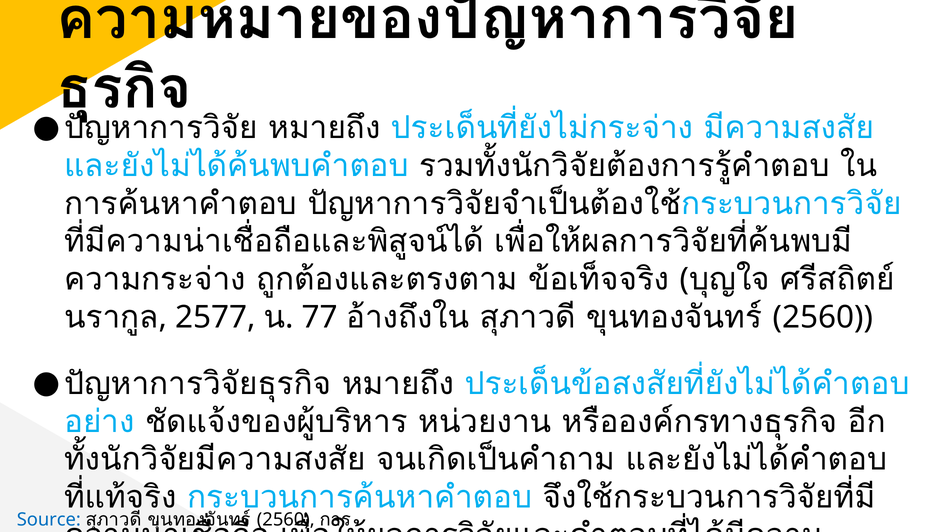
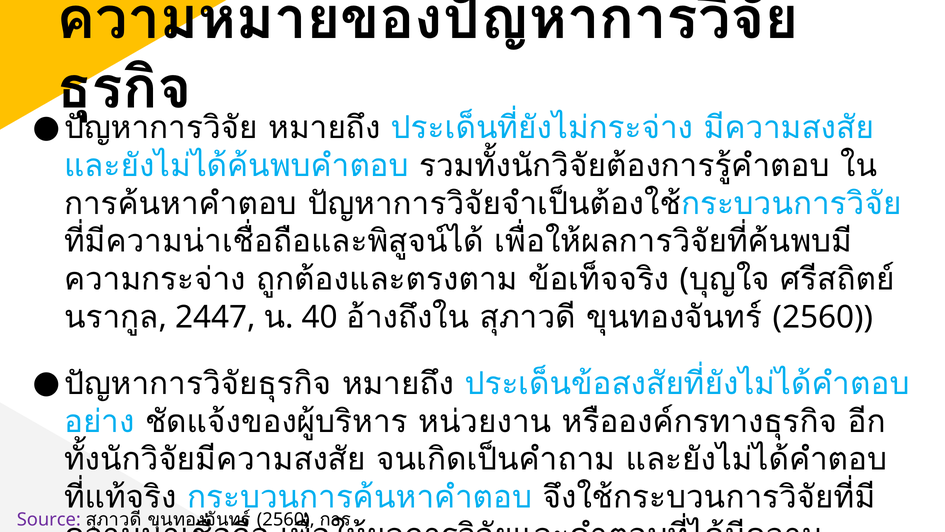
2577: 2577 -> 2447 (215, 317)
77: 77 -> 40 (320, 317)
Source colour: blue -> purple (49, 519)
